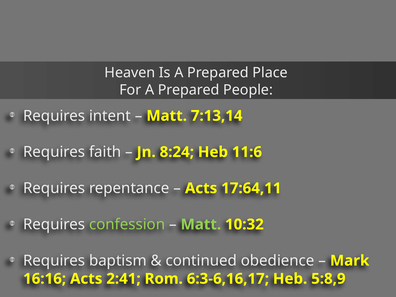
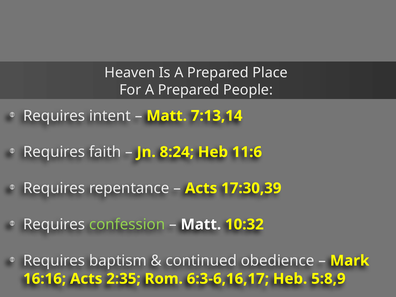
17:64,11: 17:64,11 -> 17:30,39 (251, 188)
Matt colour: light green -> white (201, 224)
2:41: 2:41 -> 2:35 (123, 279)
